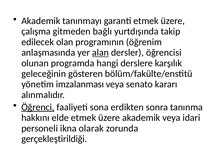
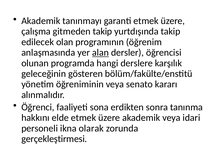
gitmeden bağlı: bağlı -> takip (102, 31)
imzalanması: imzalanması -> öğreniminin (80, 84)
Öğrenci underline: present -> none (38, 107)
gerçekleştirildiği: gerçekleştirildiği -> gerçekleştirmesi (54, 138)
